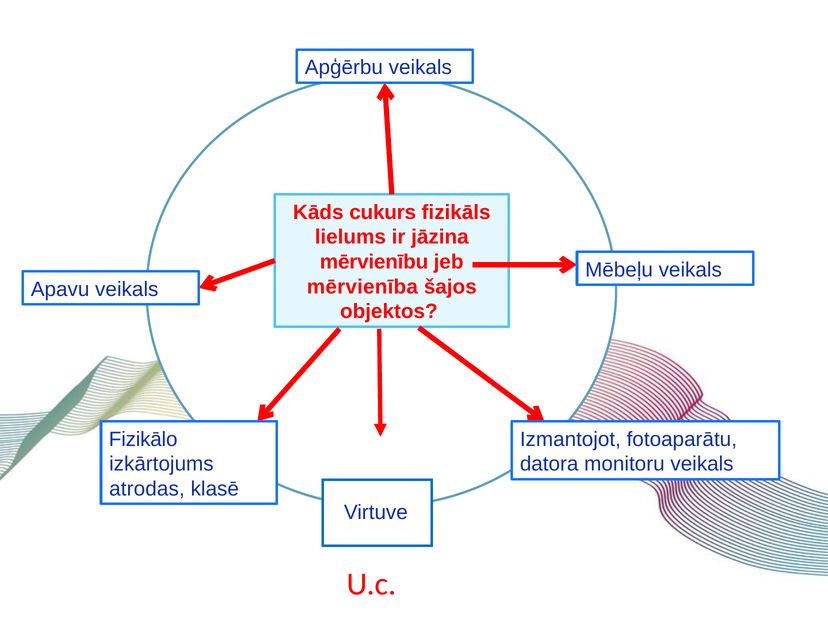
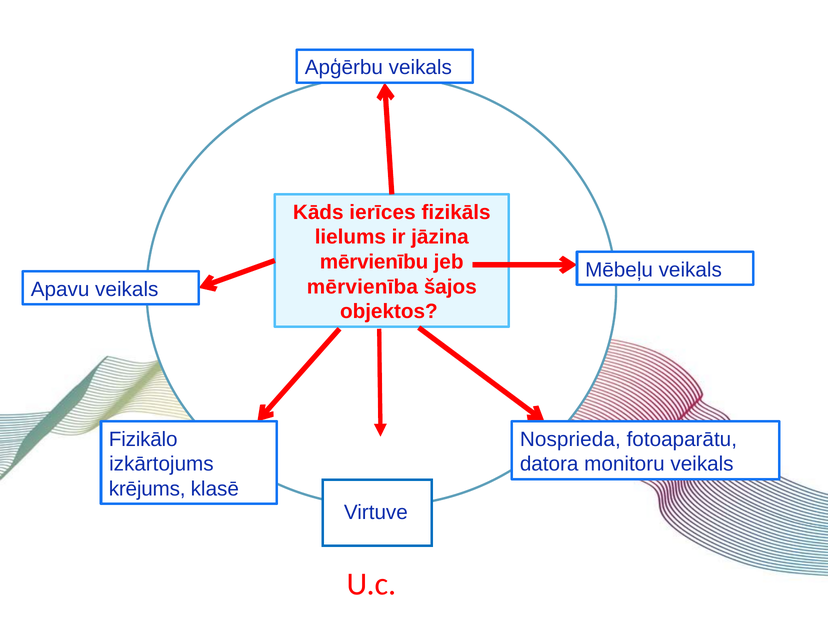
cukurs: cukurs -> ierīces (383, 212)
Izmantojot: Izmantojot -> Nosprieda (570, 439)
atrodas: atrodas -> krējums (147, 489)
